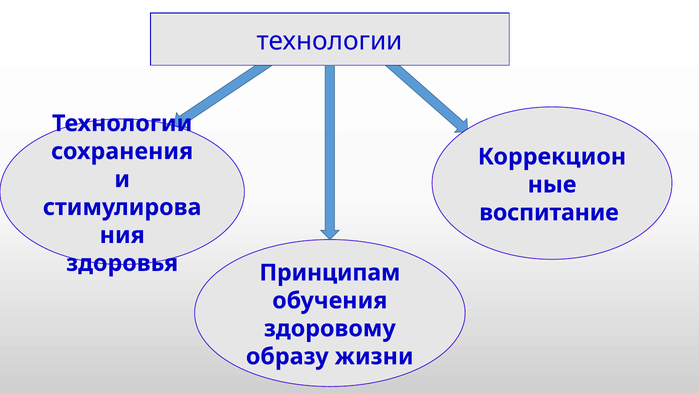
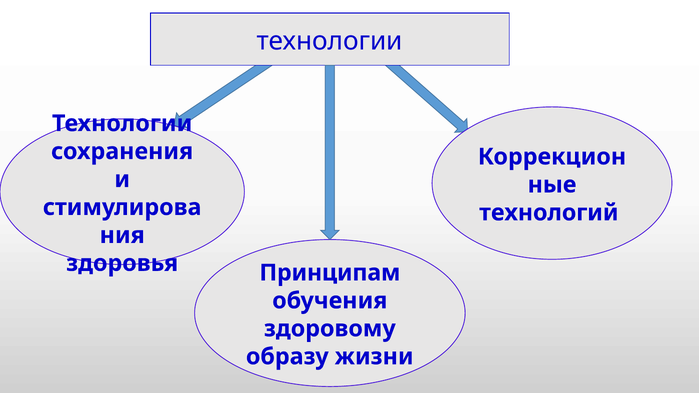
воспитание: воспитание -> технологий (549, 213)
